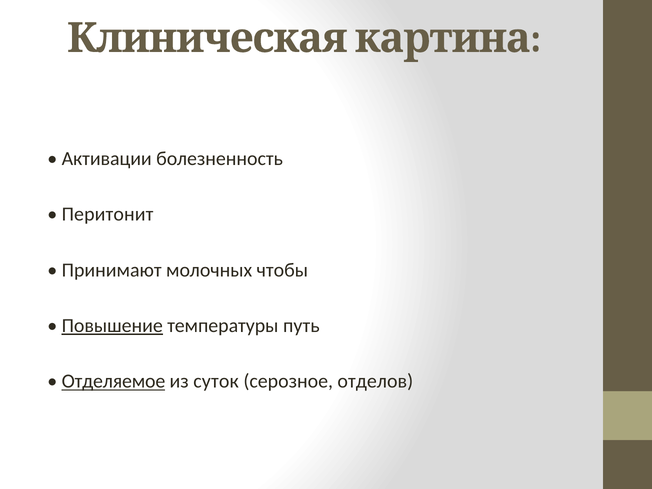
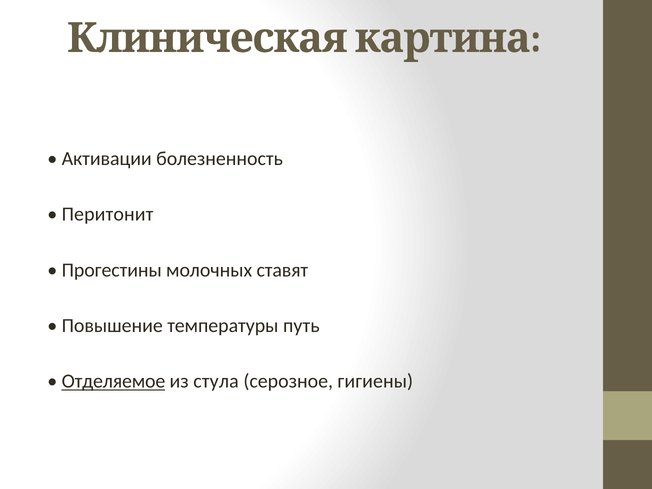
Принимают: Принимают -> Прогестины (112, 270)
чтобы: чтобы -> ставят (282, 270)
Повышение underline: present -> none (112, 326)
суток: суток -> стула (216, 381)
отделов: отделов -> гигиены (375, 381)
